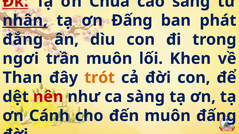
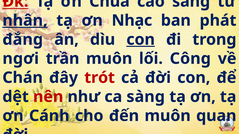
ơn Đấng: Đấng -> Nhạc (132, 21)
con underline: none -> present (141, 40)
Khen: Khen -> Công (190, 59)
Than: Than -> Chán (23, 78)
trót colour: orange -> red (100, 78)
muôn đấng: đấng -> quan (216, 116)
